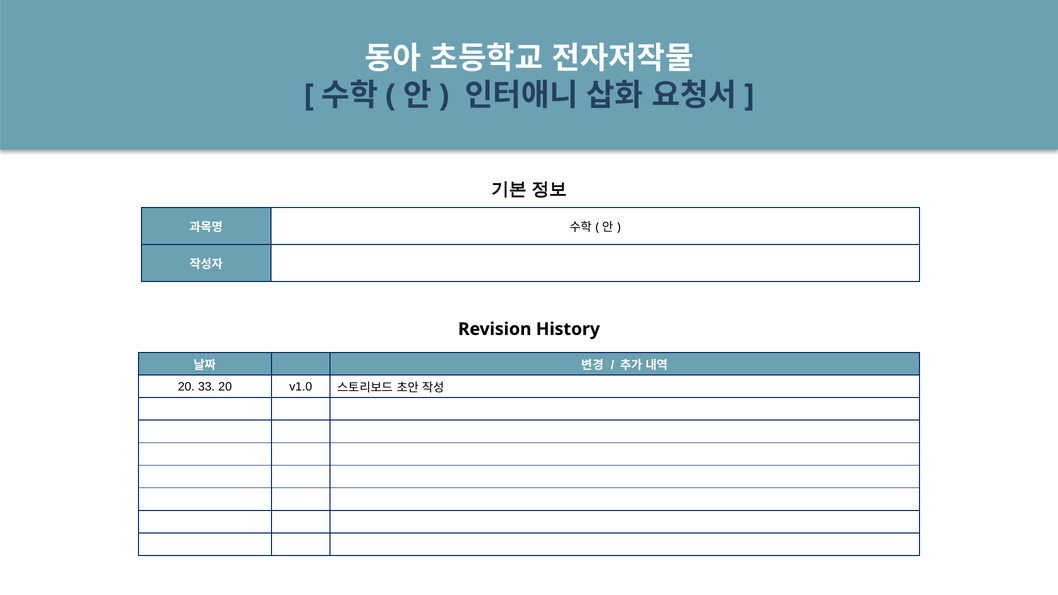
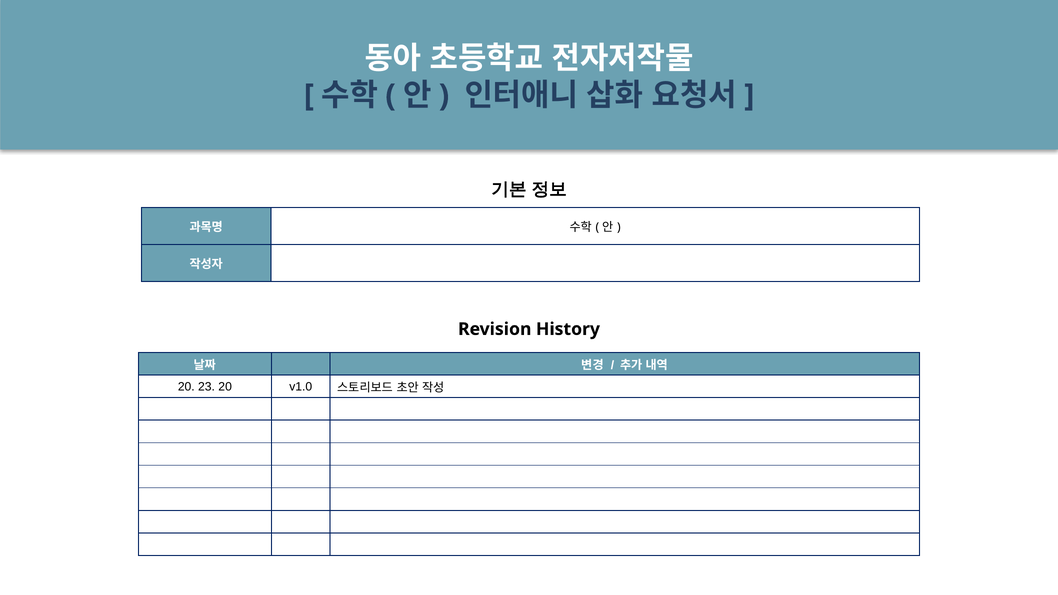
33: 33 -> 23 (207, 387)
